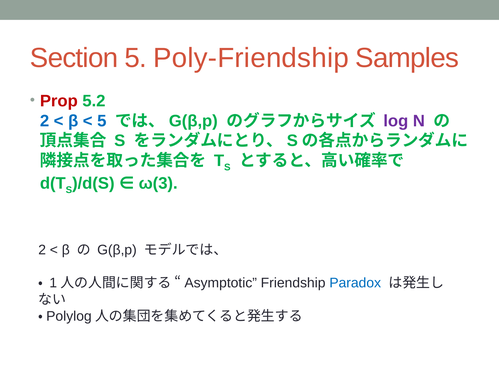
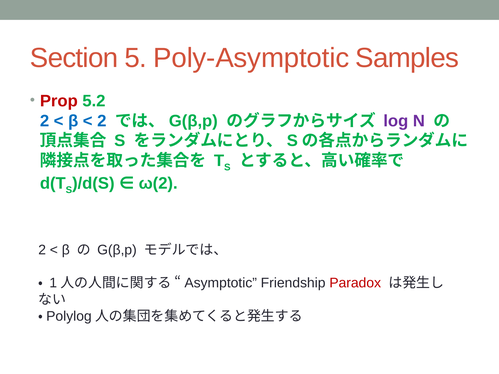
Poly-Friendship: Poly-Friendship -> Poly-Asymptotic (251, 58)
5: 5 -> 2 (102, 121)
ω(3: ω(3 -> ω(2 (158, 184)
Paradox colour: blue -> red (355, 283)
